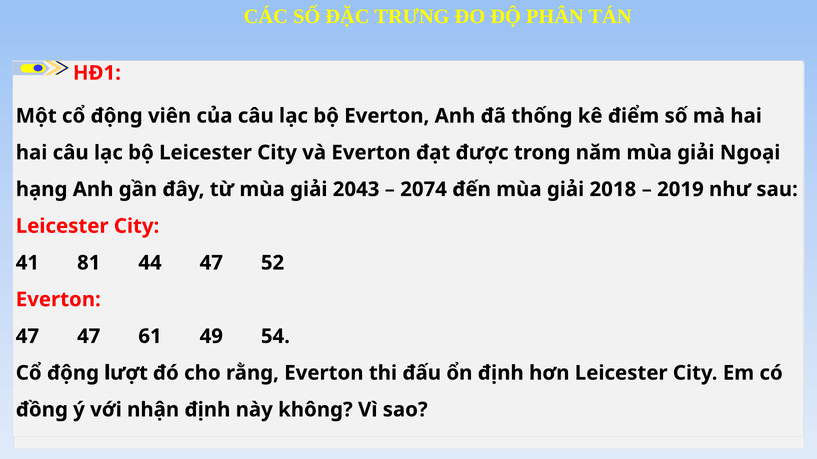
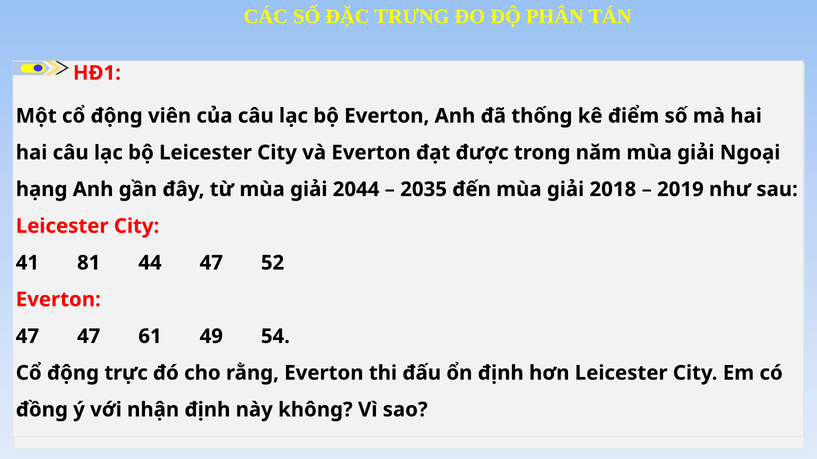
2043: 2043 -> 2044 (356, 190)
2074: 2074 -> 2035 (424, 190)
lượt: lượt -> trực (126, 373)
